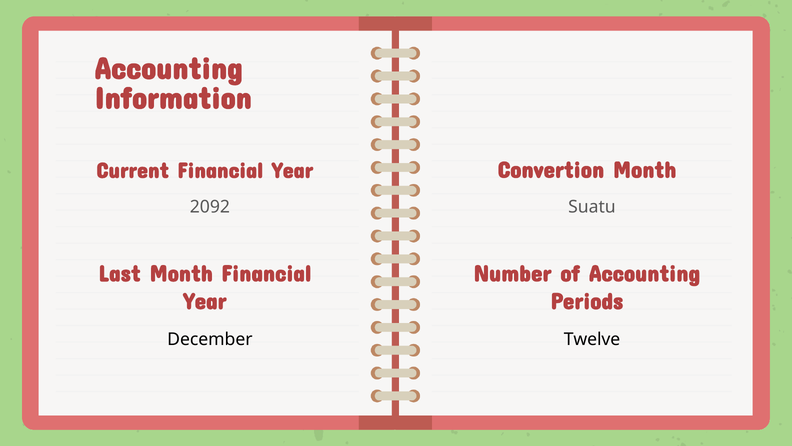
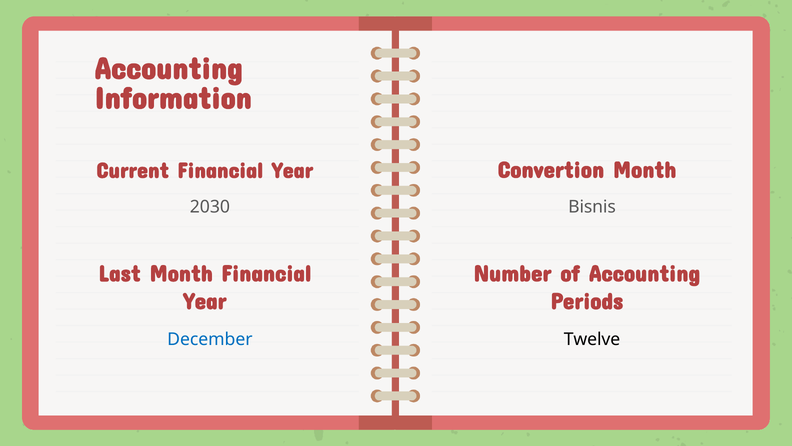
2092: 2092 -> 2030 (210, 207)
Suatu: Suatu -> Bisnis (592, 207)
December colour: black -> blue (210, 339)
